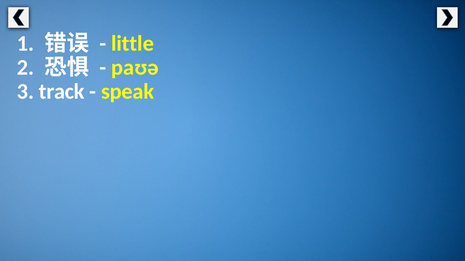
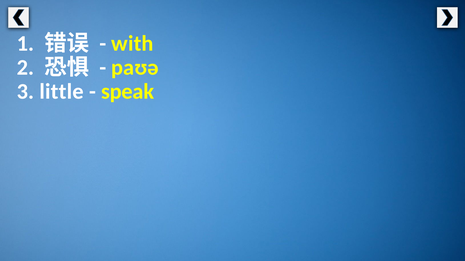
little: little -> with (132, 43)
track: track -> little (62, 92)
